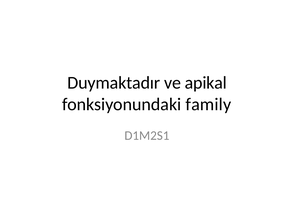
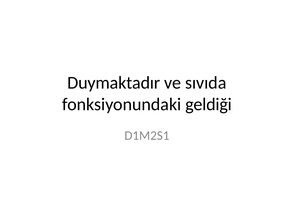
apikal: apikal -> sıvıda (206, 83)
family: family -> geldiği (209, 104)
